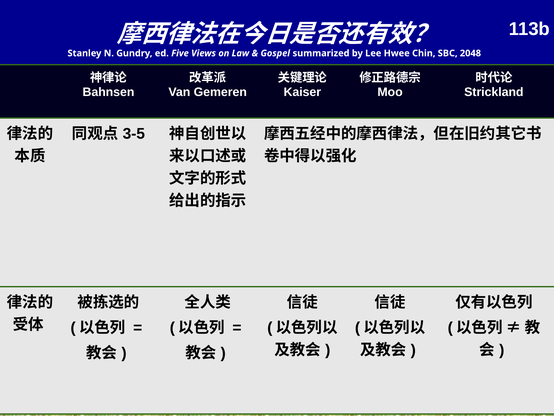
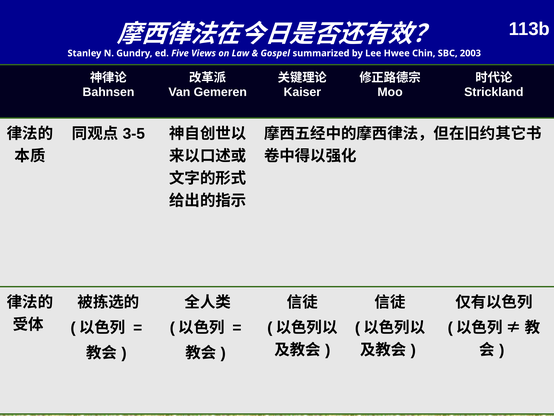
2048: 2048 -> 2003 (470, 53)
